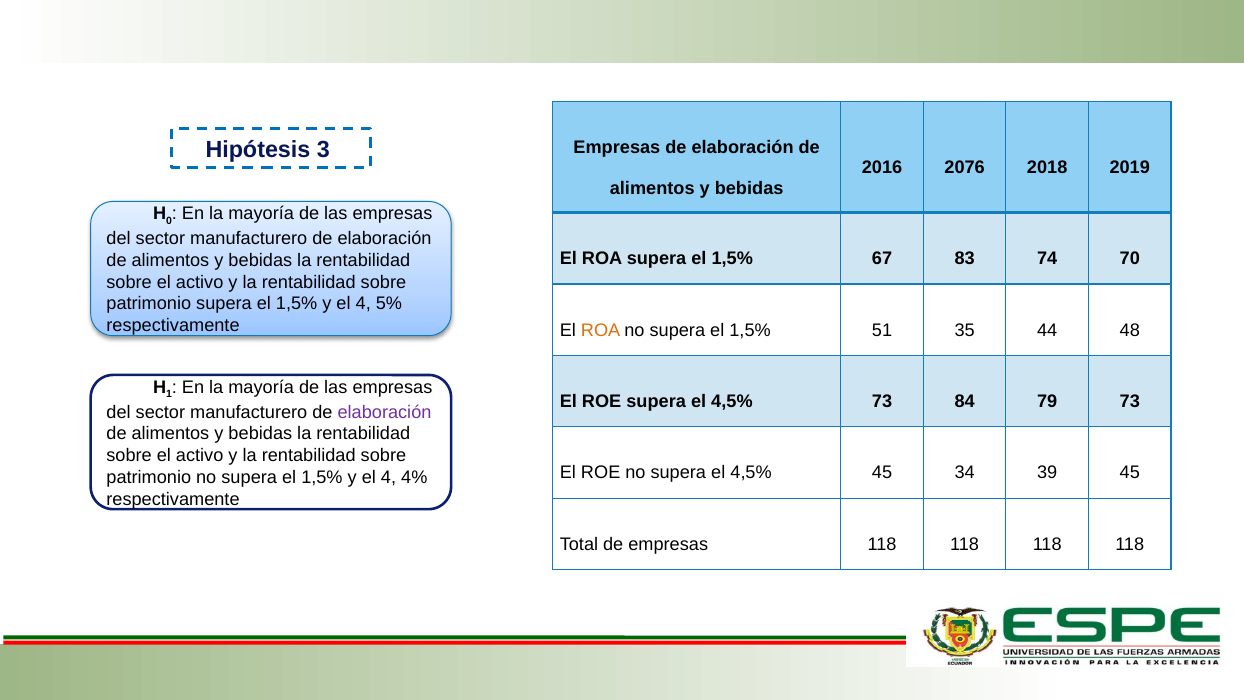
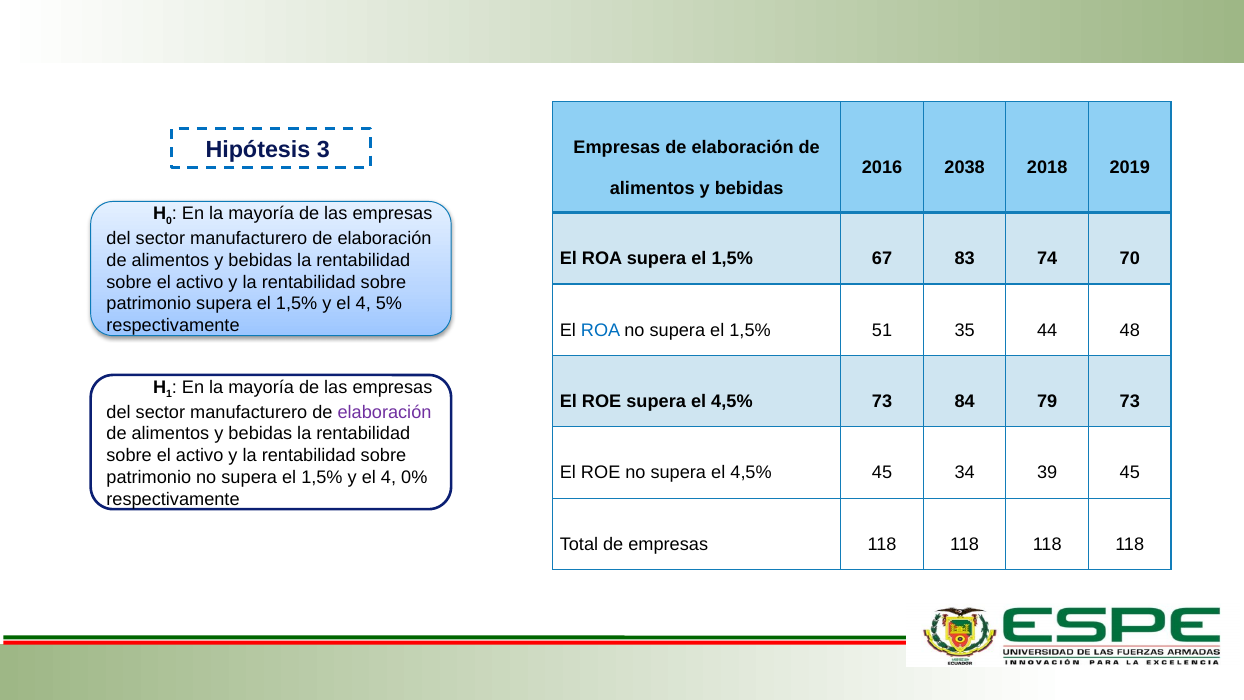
2076: 2076 -> 2038 (965, 168)
ROA colour: orange -> blue (601, 330)
4%: 4% -> 0% (414, 477)
